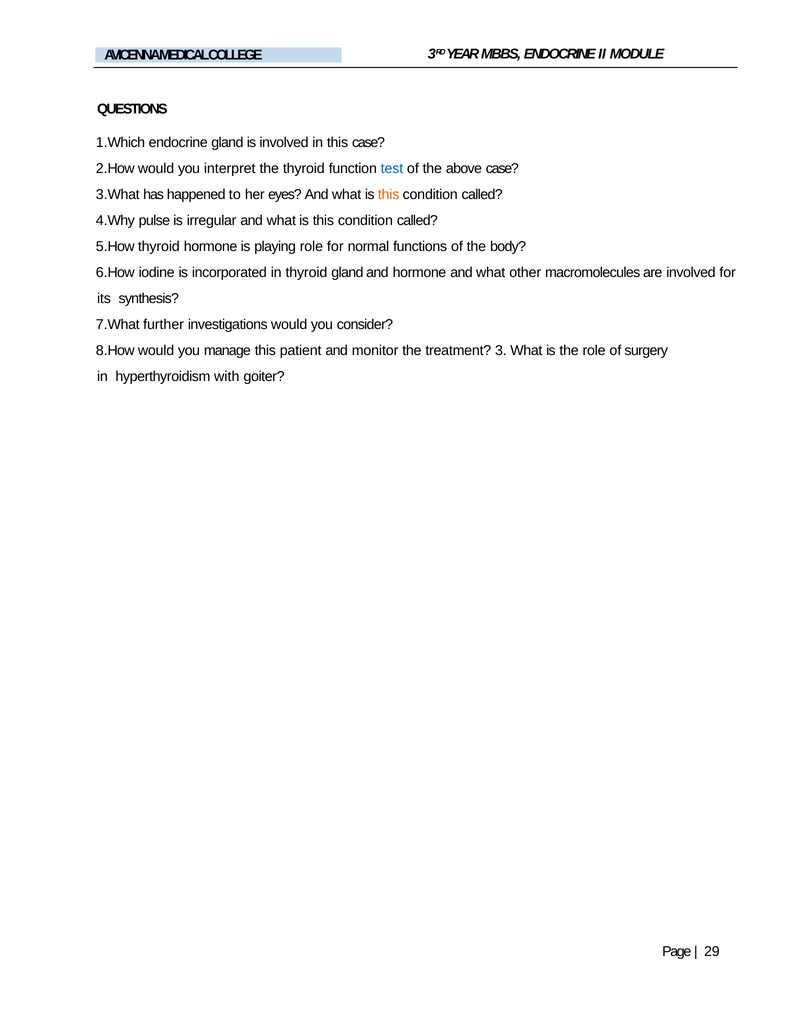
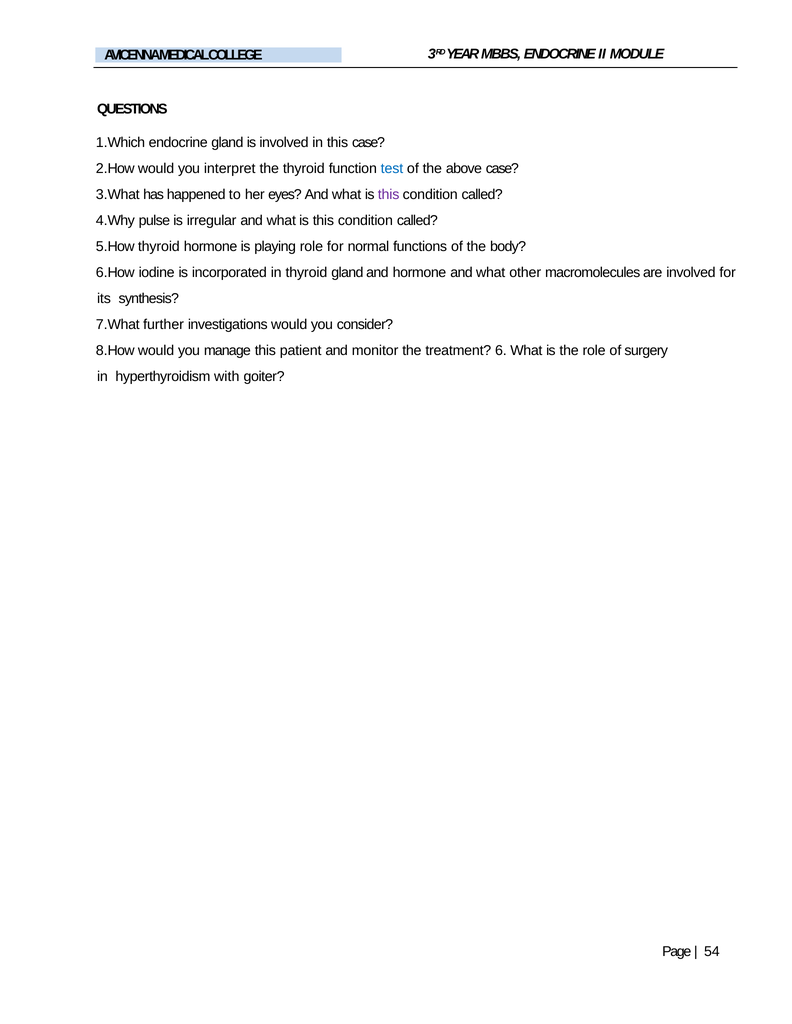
this colour: orange -> purple (389, 195)
3: 3 -> 6 (501, 351)
29: 29 -> 54 (712, 953)
